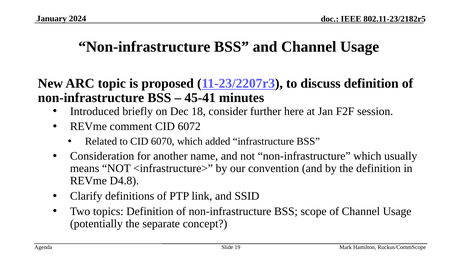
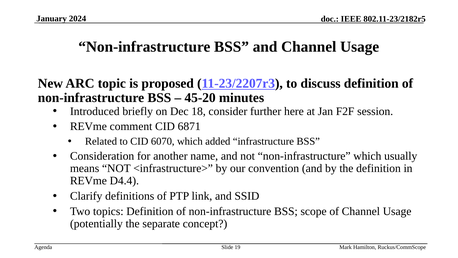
45-41: 45-41 -> 45-20 (200, 98)
6072: 6072 -> 6871 (189, 126)
D4.8: D4.8 -> D4.4 (124, 181)
